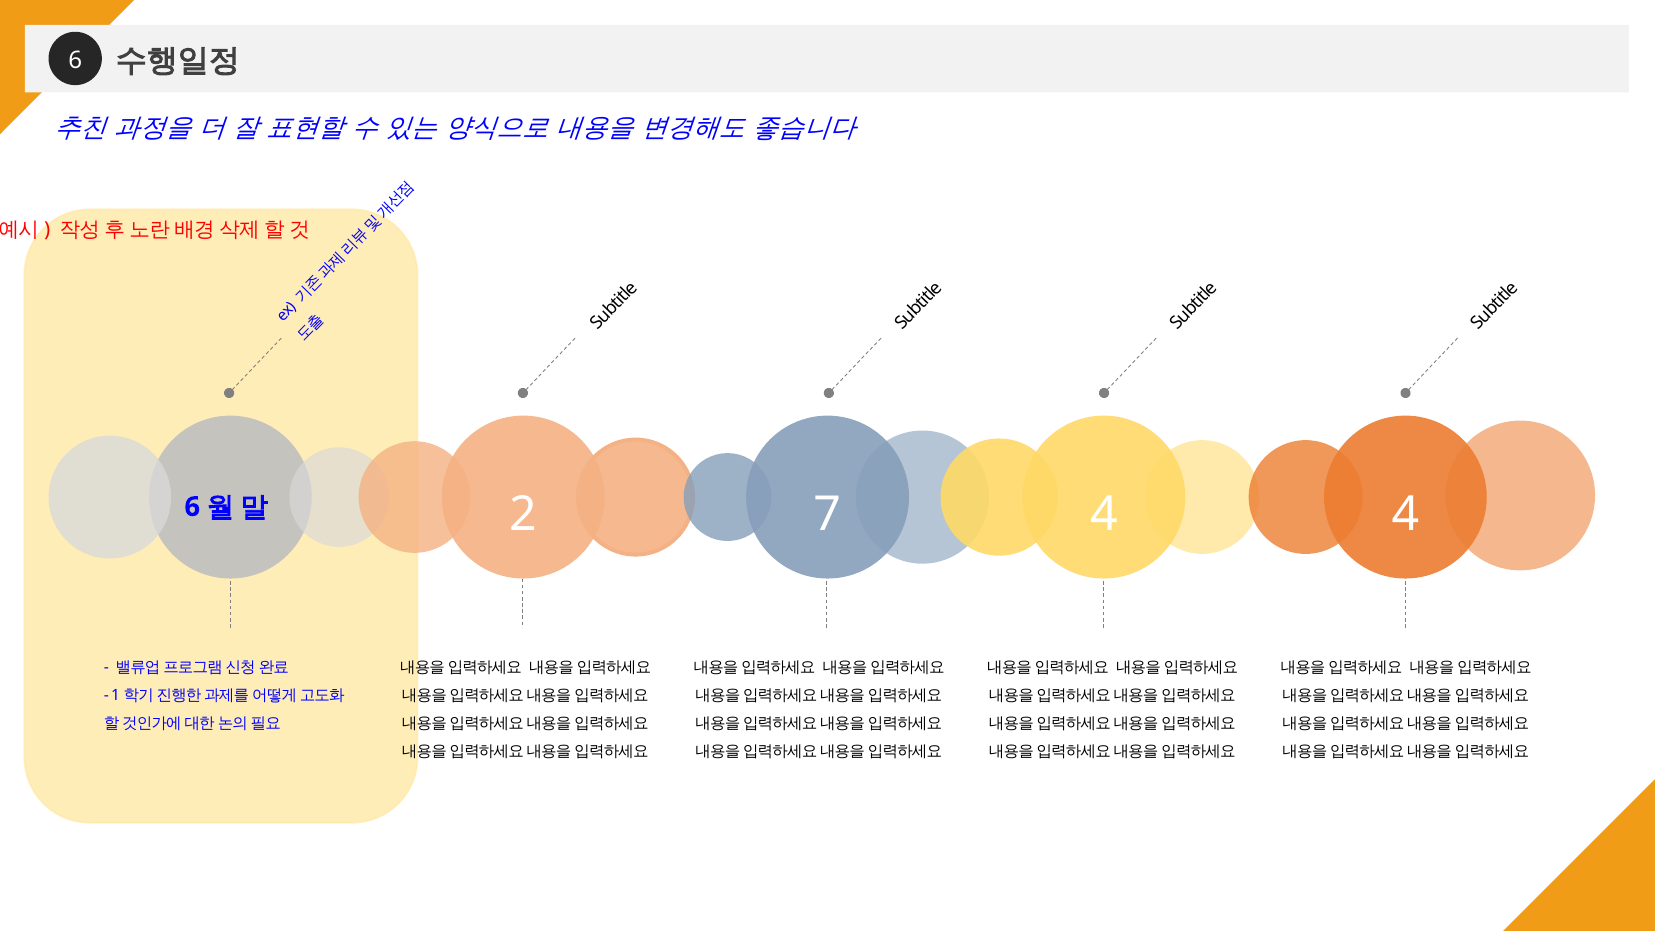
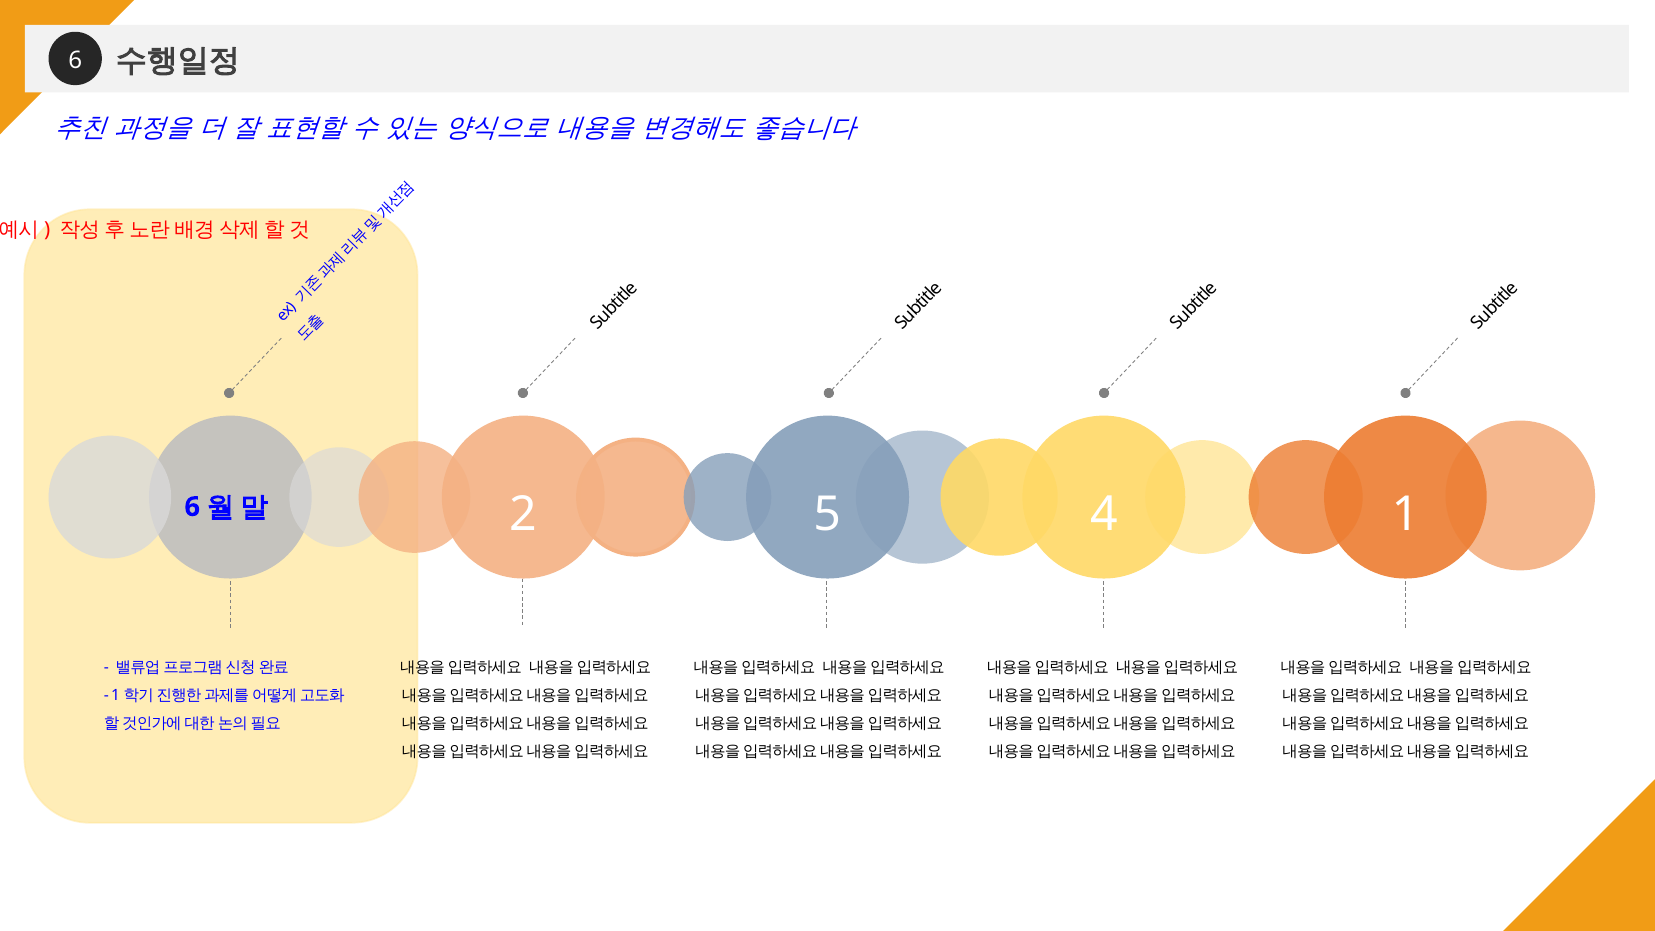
7: 7 -> 5 (827, 515)
4 4: 4 -> 1 (1405, 515)
